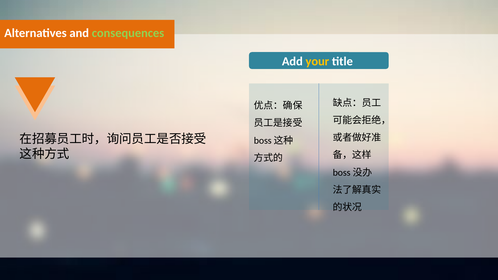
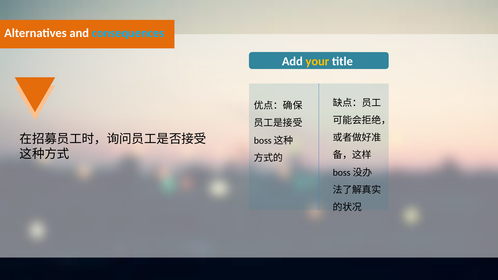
consequences colour: light green -> light blue (128, 33)
